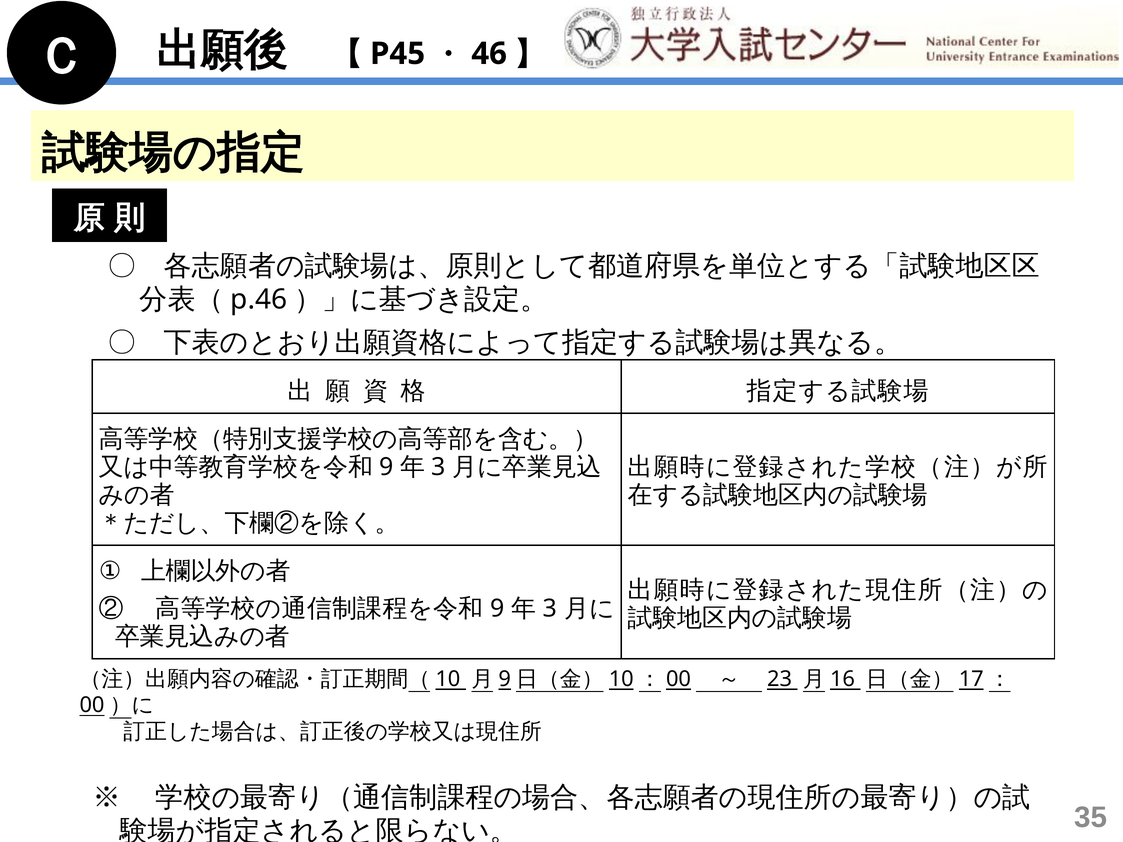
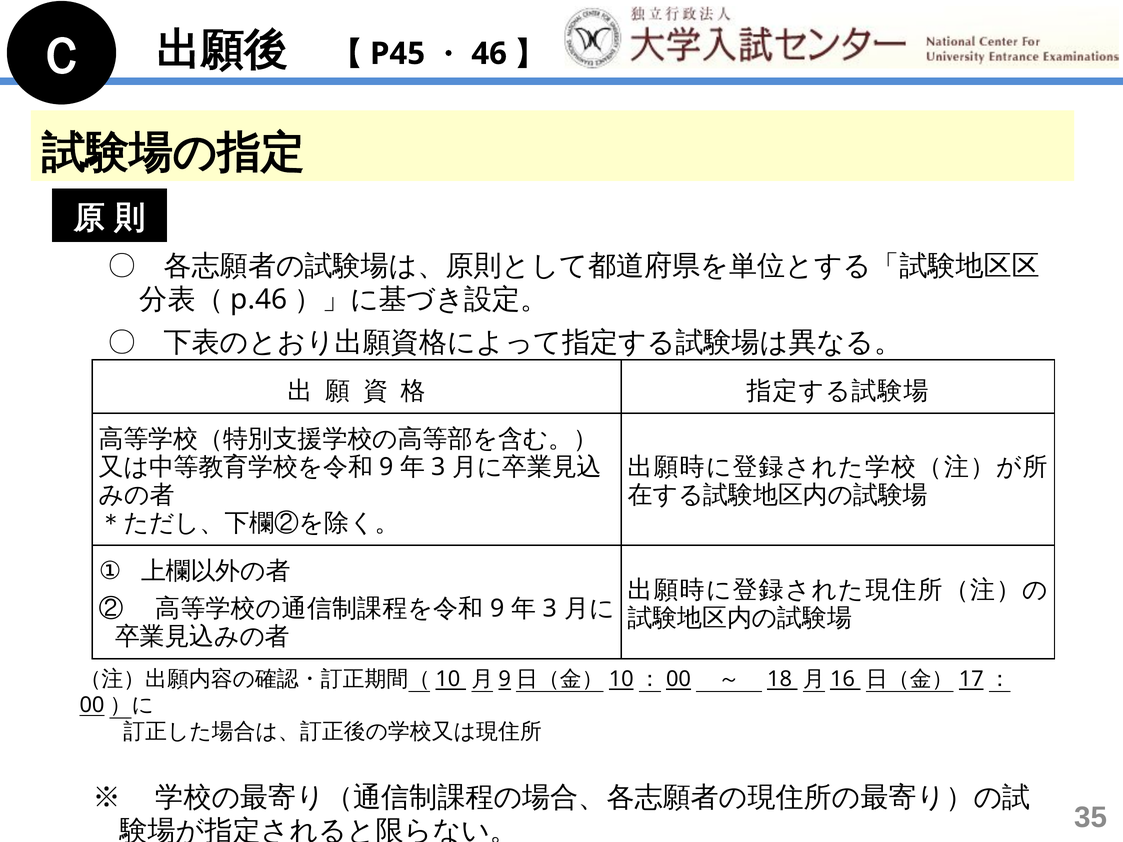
23: 23 -> 18 (780, 679)
